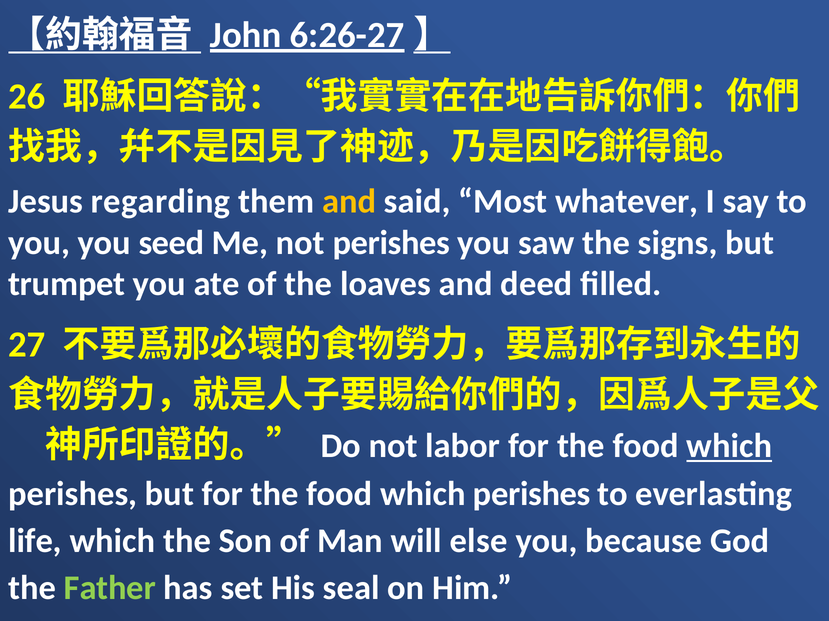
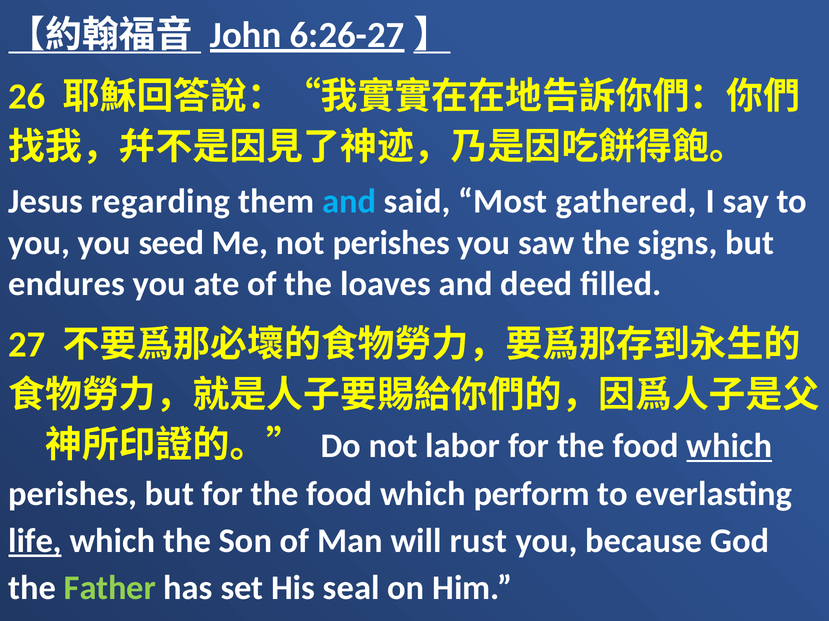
and colour: yellow -> light blue (349, 202)
whatever: whatever -> gathered (626, 202)
trumpet: trumpet -> endures (67, 284)
perishes: perishes -> perform (532, 494)
life underline: none -> present (35, 542)
else: else -> rust (479, 542)
